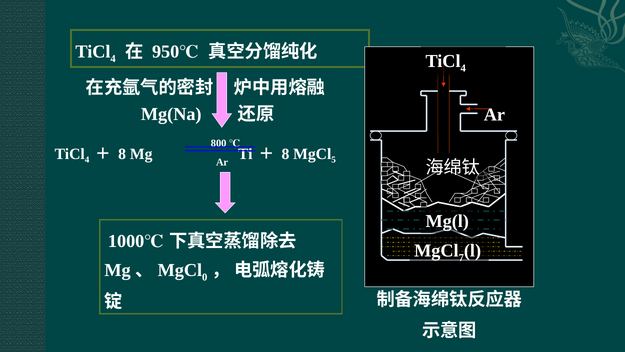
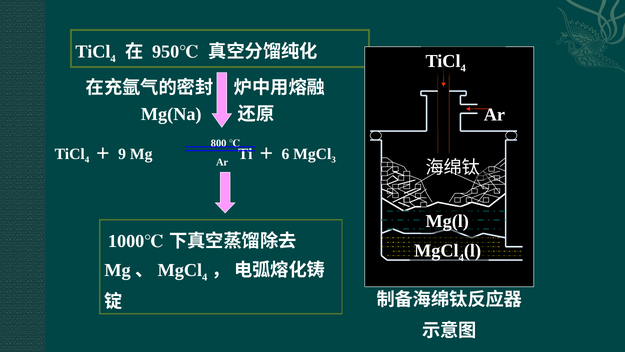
8: 8 -> 9 (122, 154)
8: 8 -> 6 (285, 154)
5: 5 -> 3 (334, 160)
7: 7 -> 4 (461, 257)
0: 0 -> 4 (205, 277)
